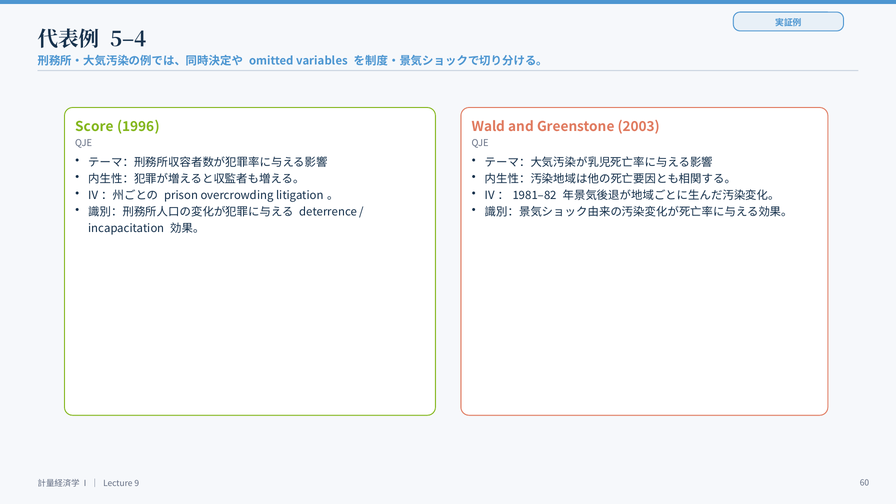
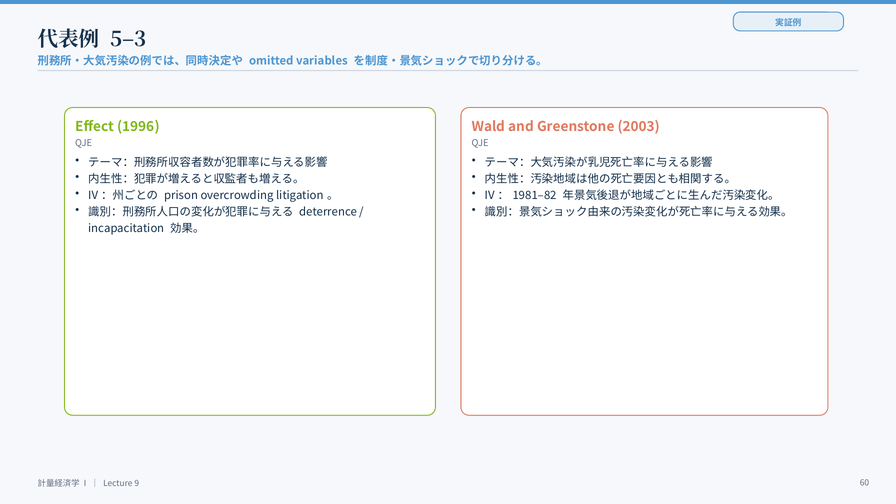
5–4: 5–4 -> 5–3 (128, 40)
Score: Score -> Effect (95, 127)
